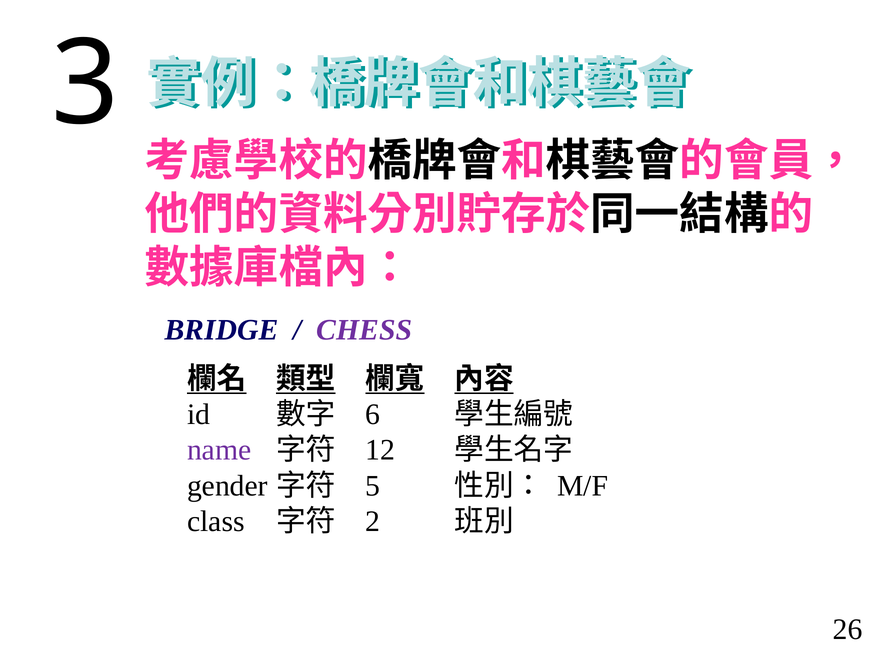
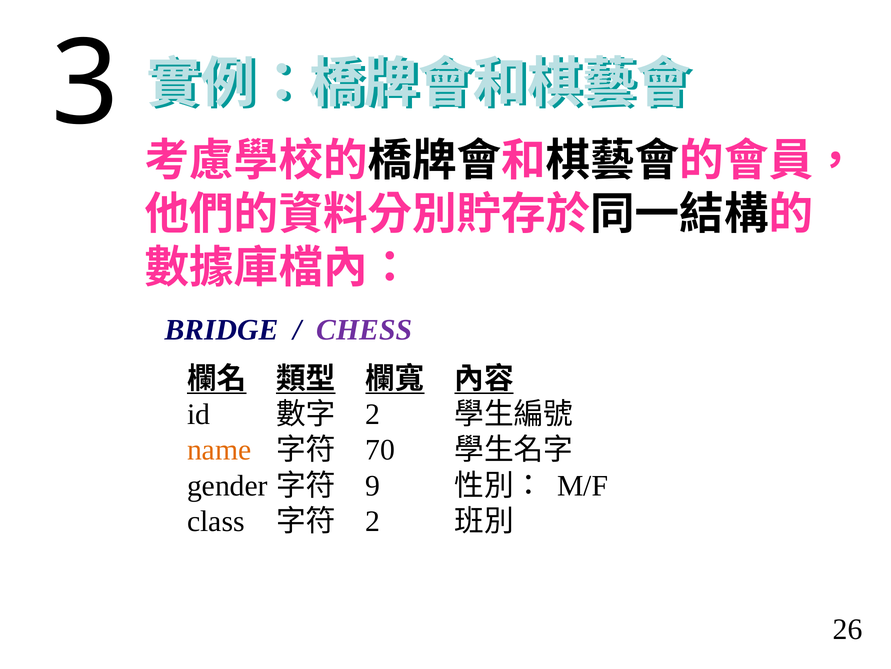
6: 6 -> 2 (373, 414)
name colour: purple -> orange (219, 450)
12: 12 -> 70 (380, 450)
5: 5 -> 9 (373, 485)
